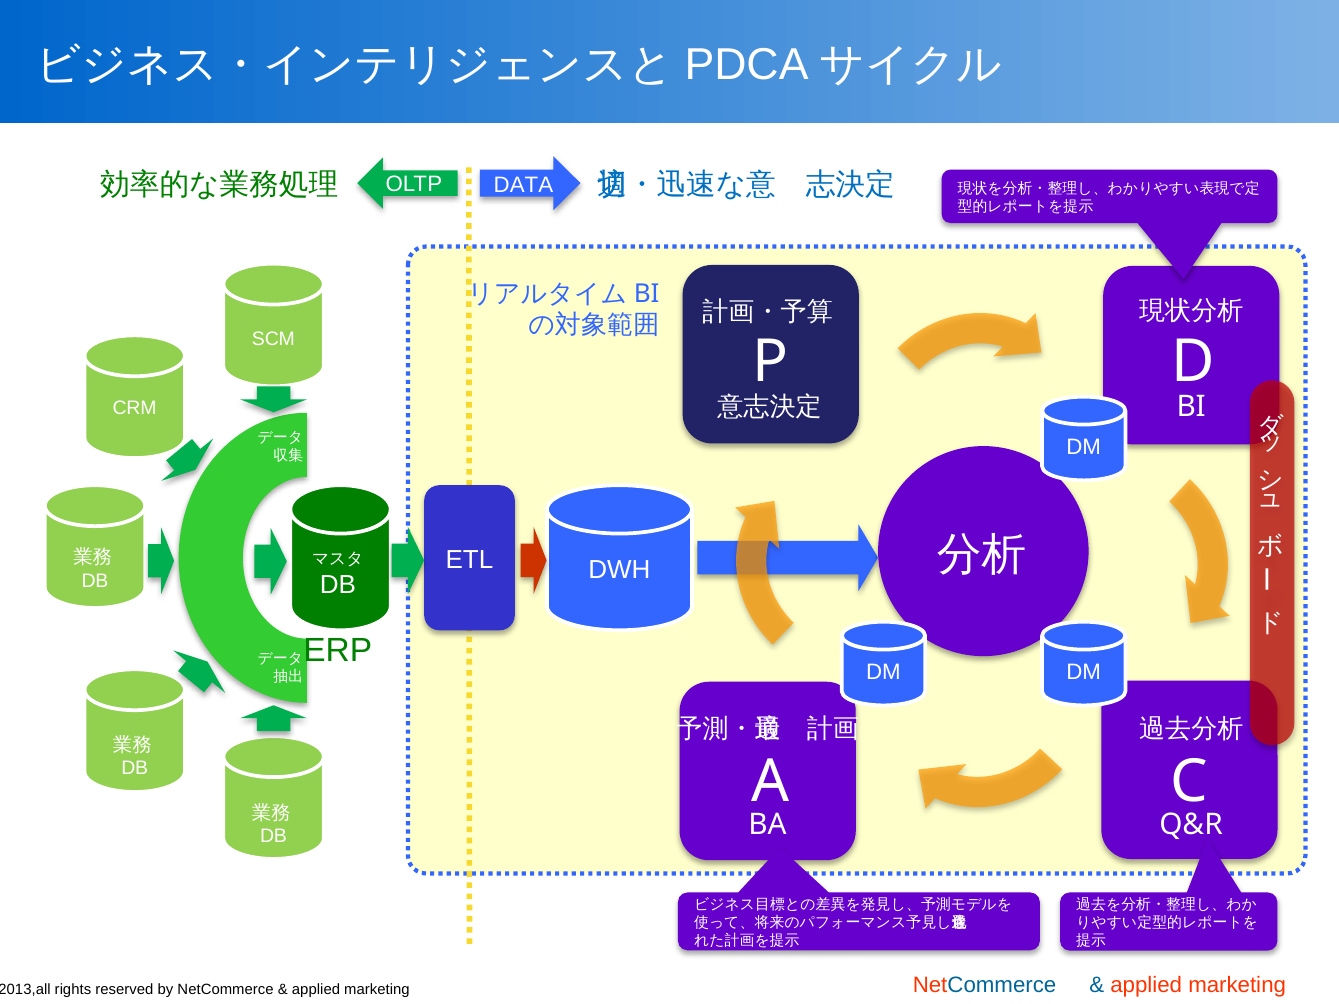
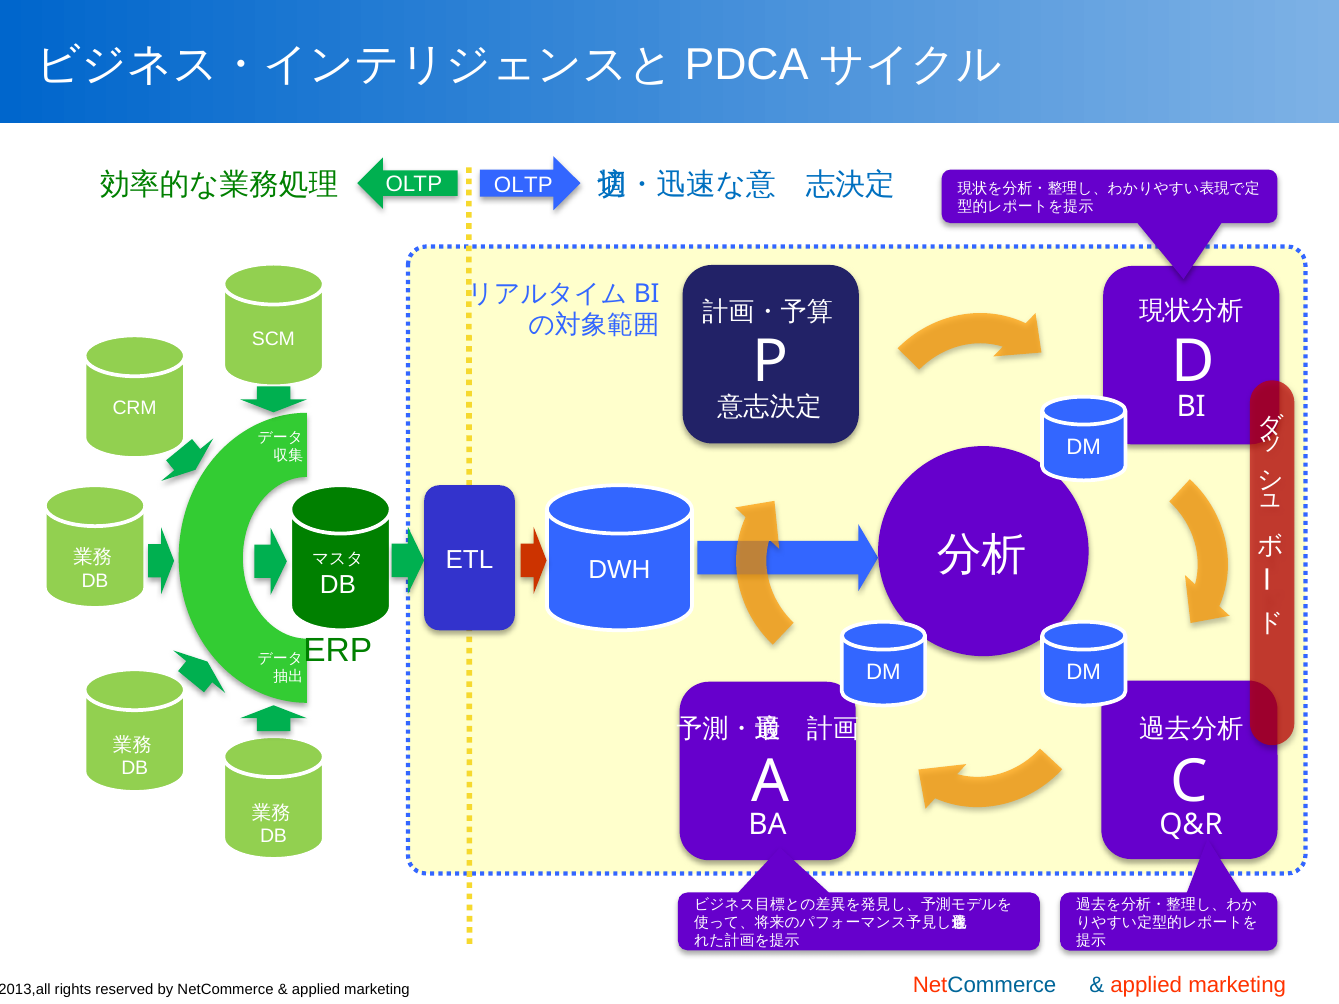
DATA: DATA -> OLTP (523, 185)
